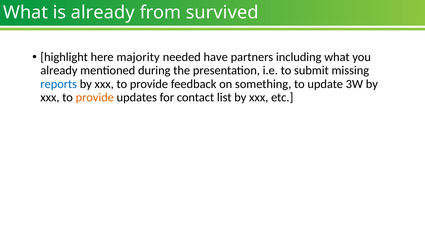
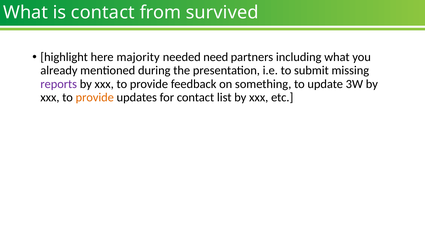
is already: already -> contact (103, 12)
have: have -> need (216, 57)
reports colour: blue -> purple (59, 84)
